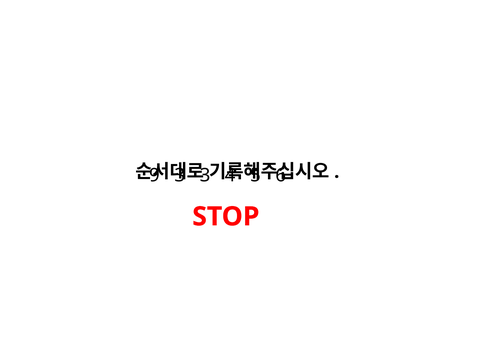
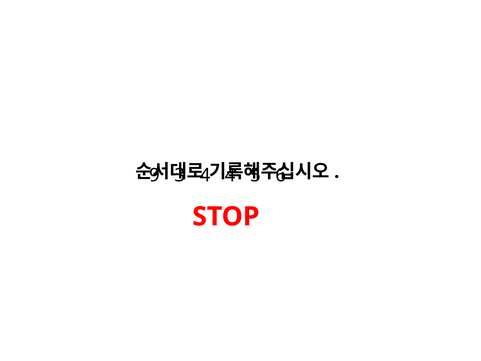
3: 3 -> 4 (205, 175)
